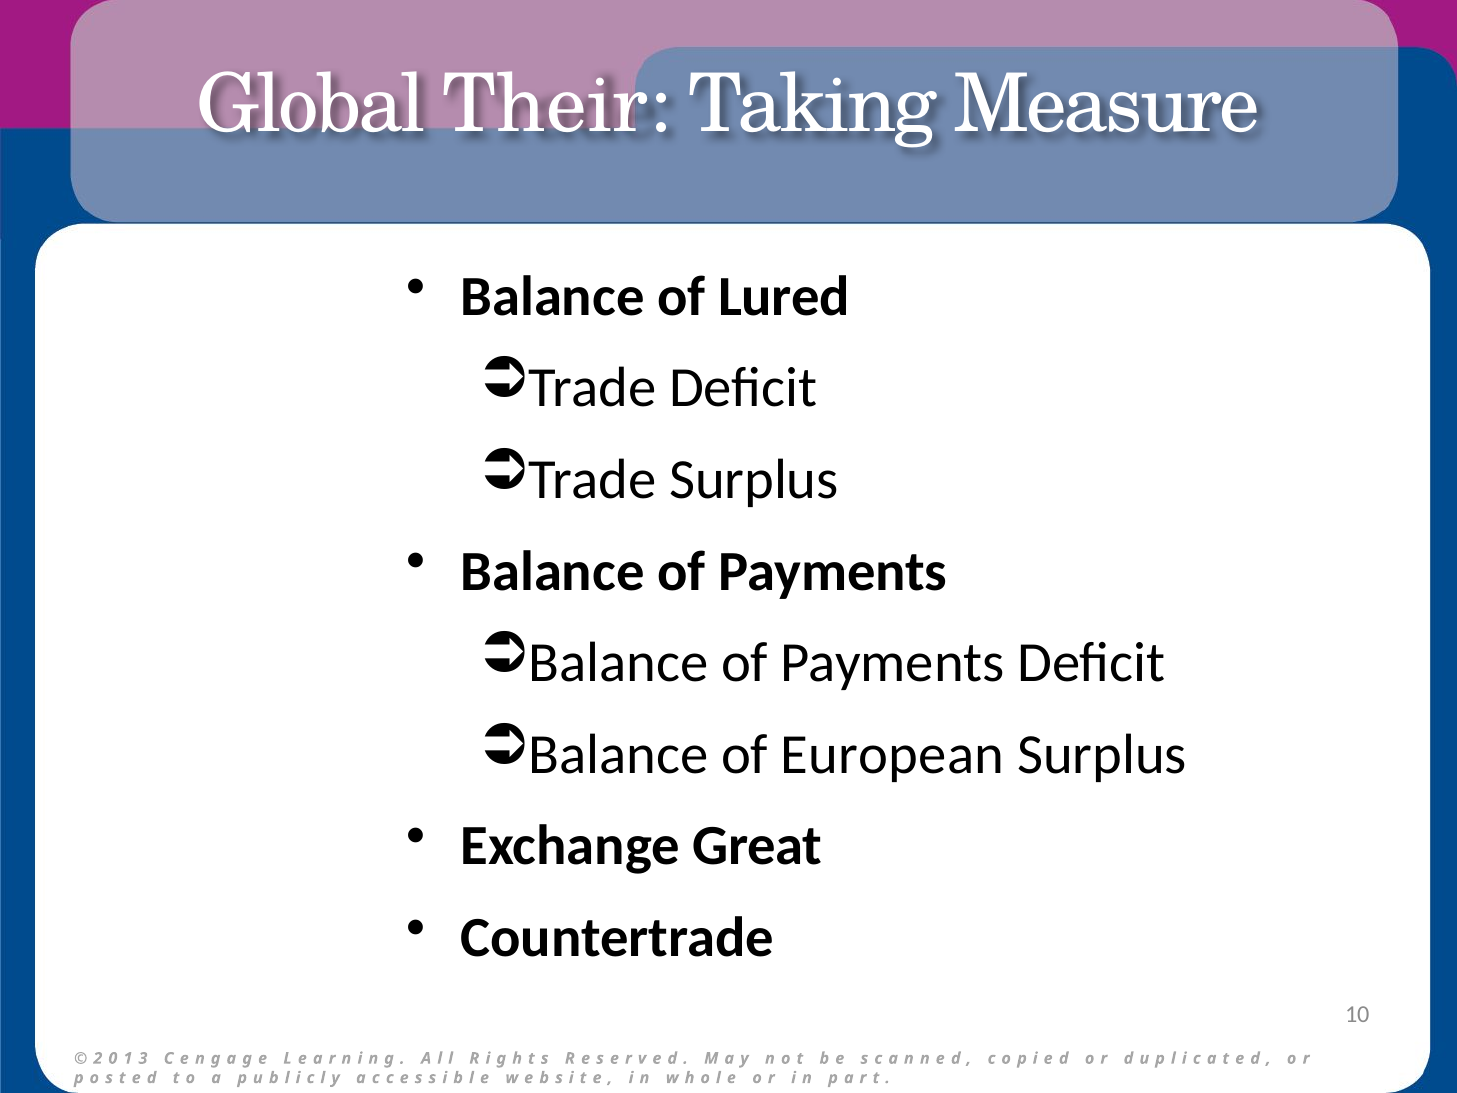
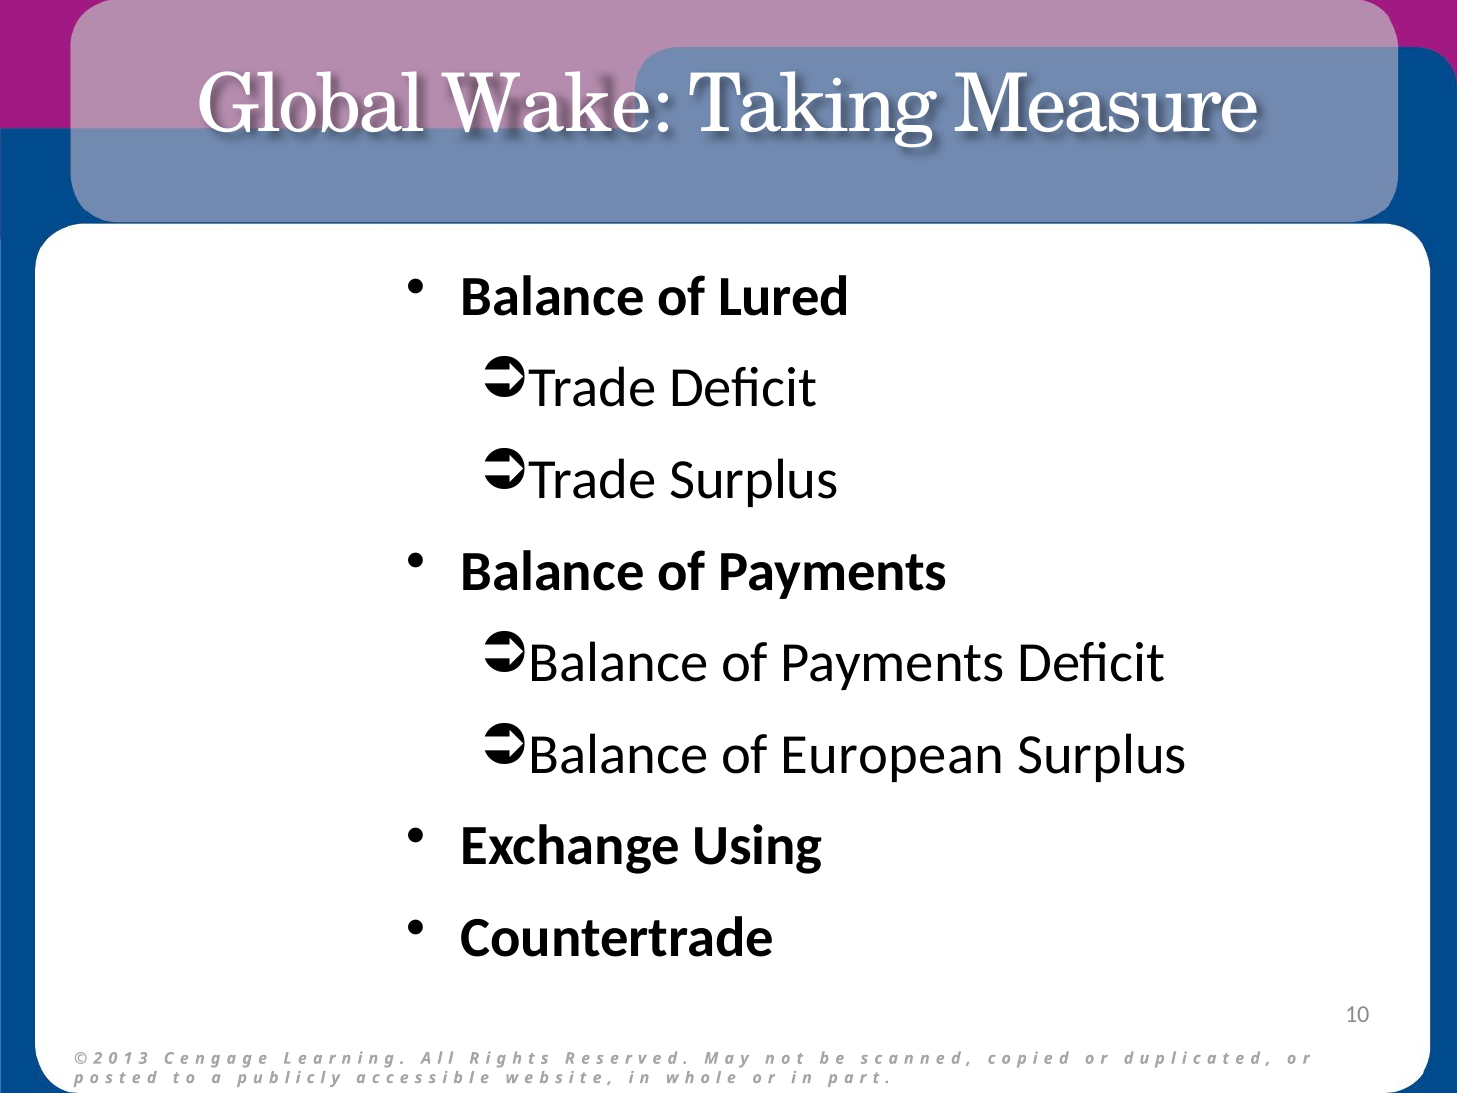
Their: Their -> Wake (558, 105)
Great: Great -> Using (757, 846)
